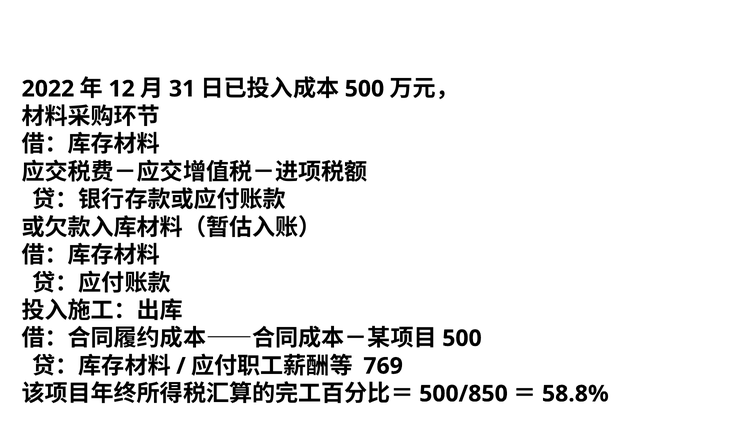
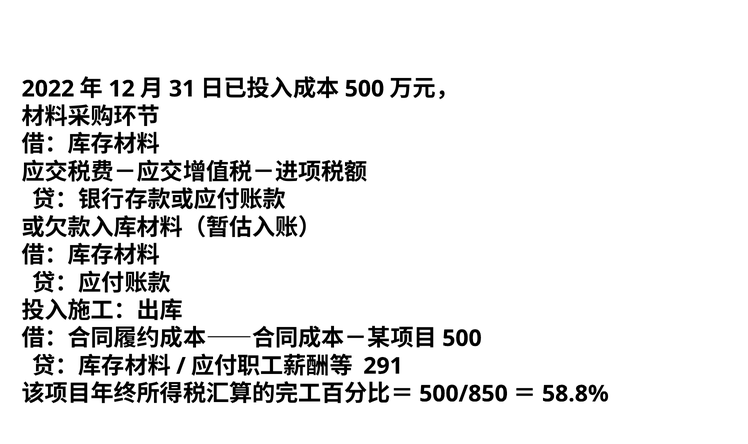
769: 769 -> 291 (383, 366)
